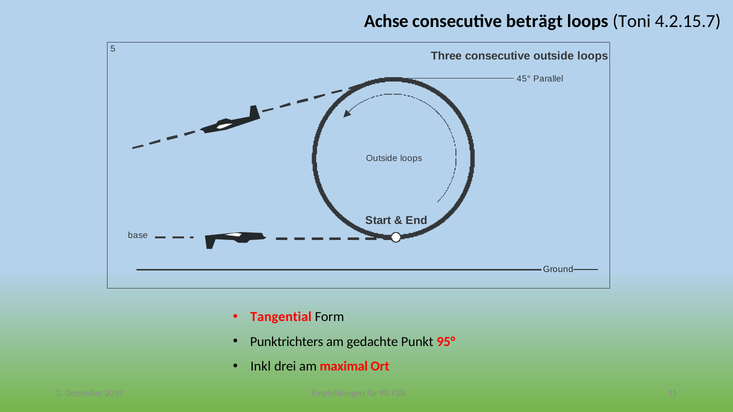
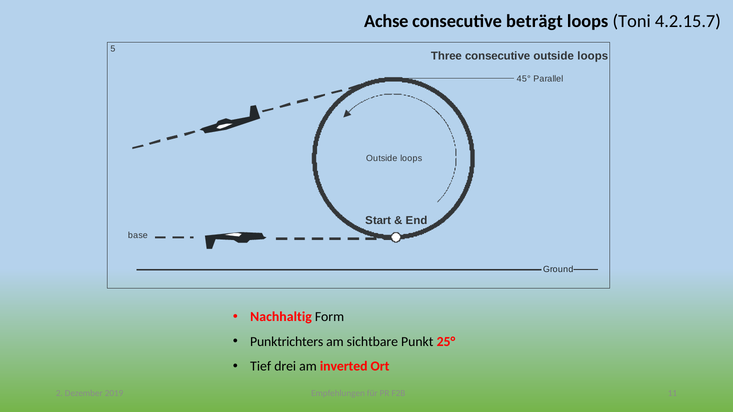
Tangential: Tangential -> Nachhaltig (281, 317)
gedachte: gedachte -> sichtbare (372, 342)
95°: 95° -> 25° (446, 342)
Inkl: Inkl -> Tief (261, 367)
maximal: maximal -> inverted (344, 367)
